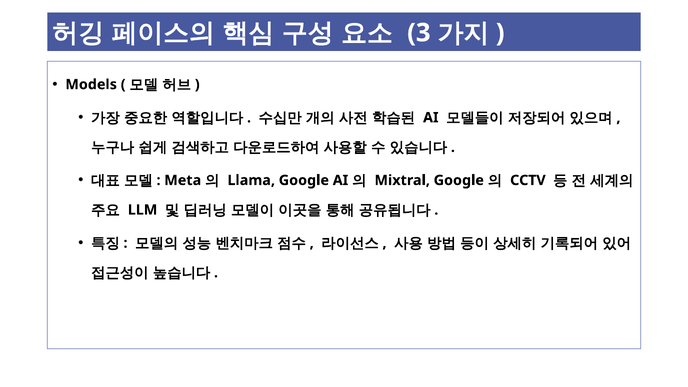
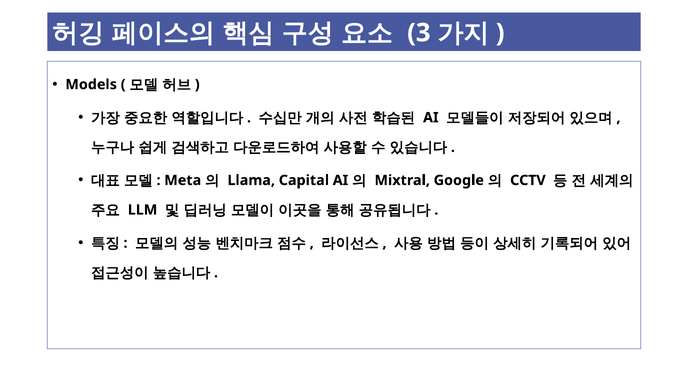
Llama Google: Google -> Capital (304, 180)
